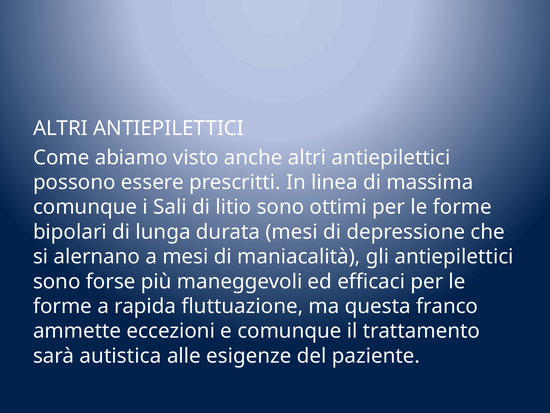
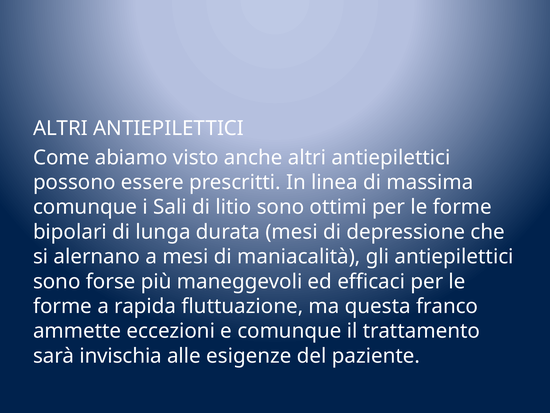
autistica: autistica -> invischia (121, 356)
